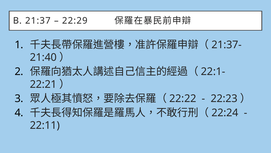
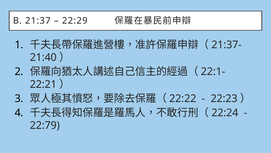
22:11: 22:11 -> 22:79 (45, 125)
